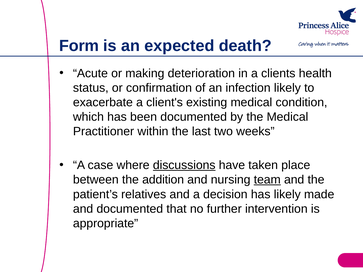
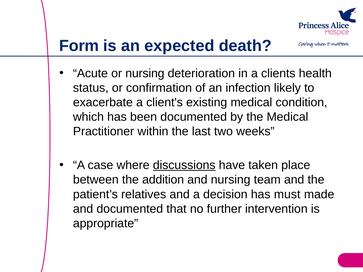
or making: making -> nursing (145, 73)
team underline: present -> none (267, 180)
has likely: likely -> must (287, 194)
